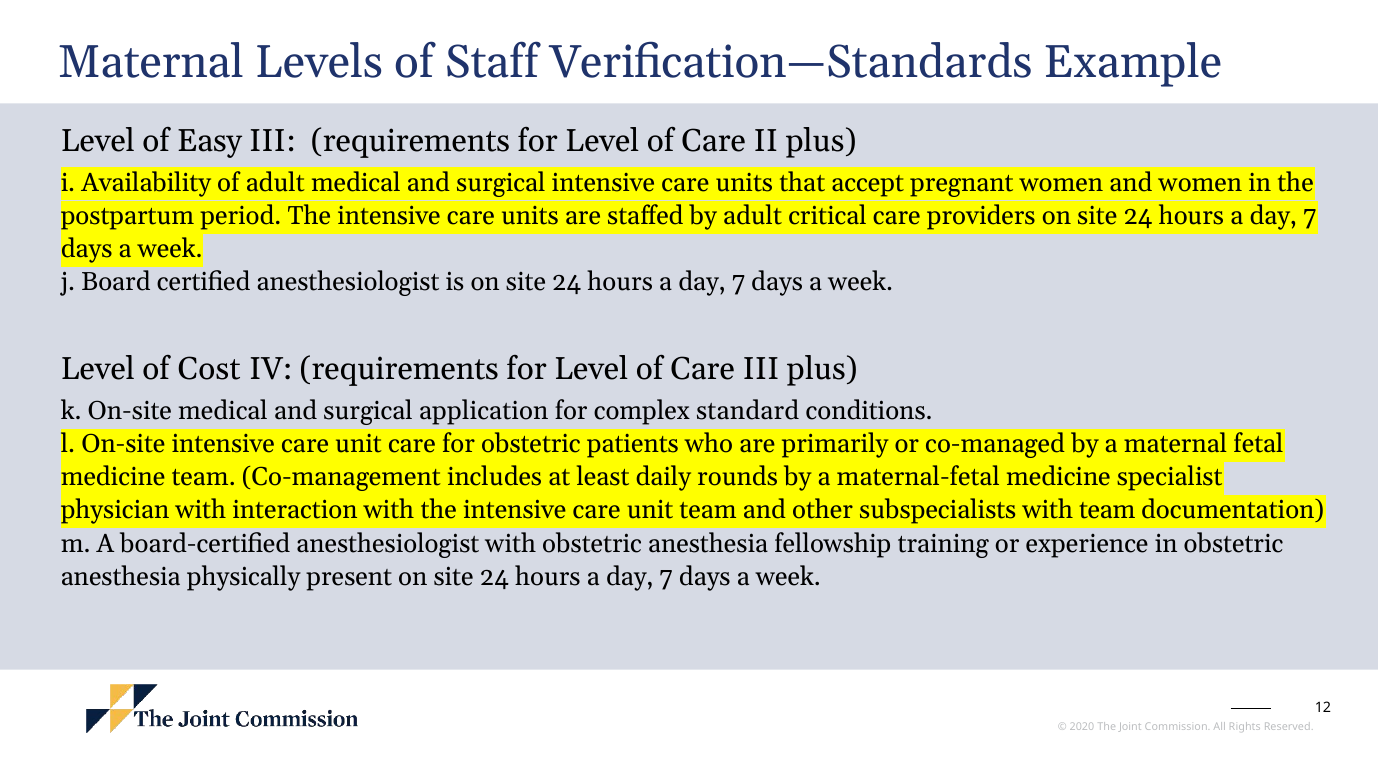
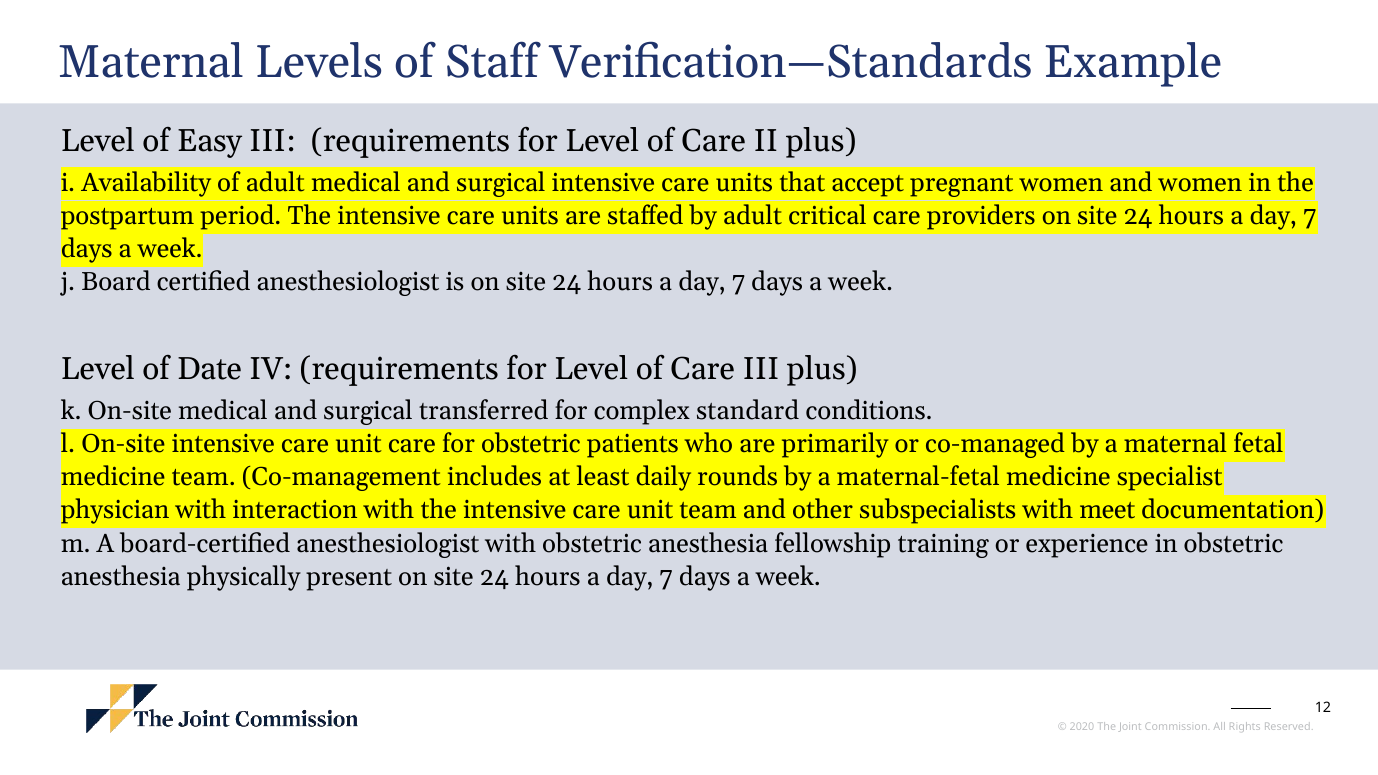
Cost: Cost -> Date (210, 369)
application: application -> transferred (484, 411)
with team: team -> meet (1107, 510)
